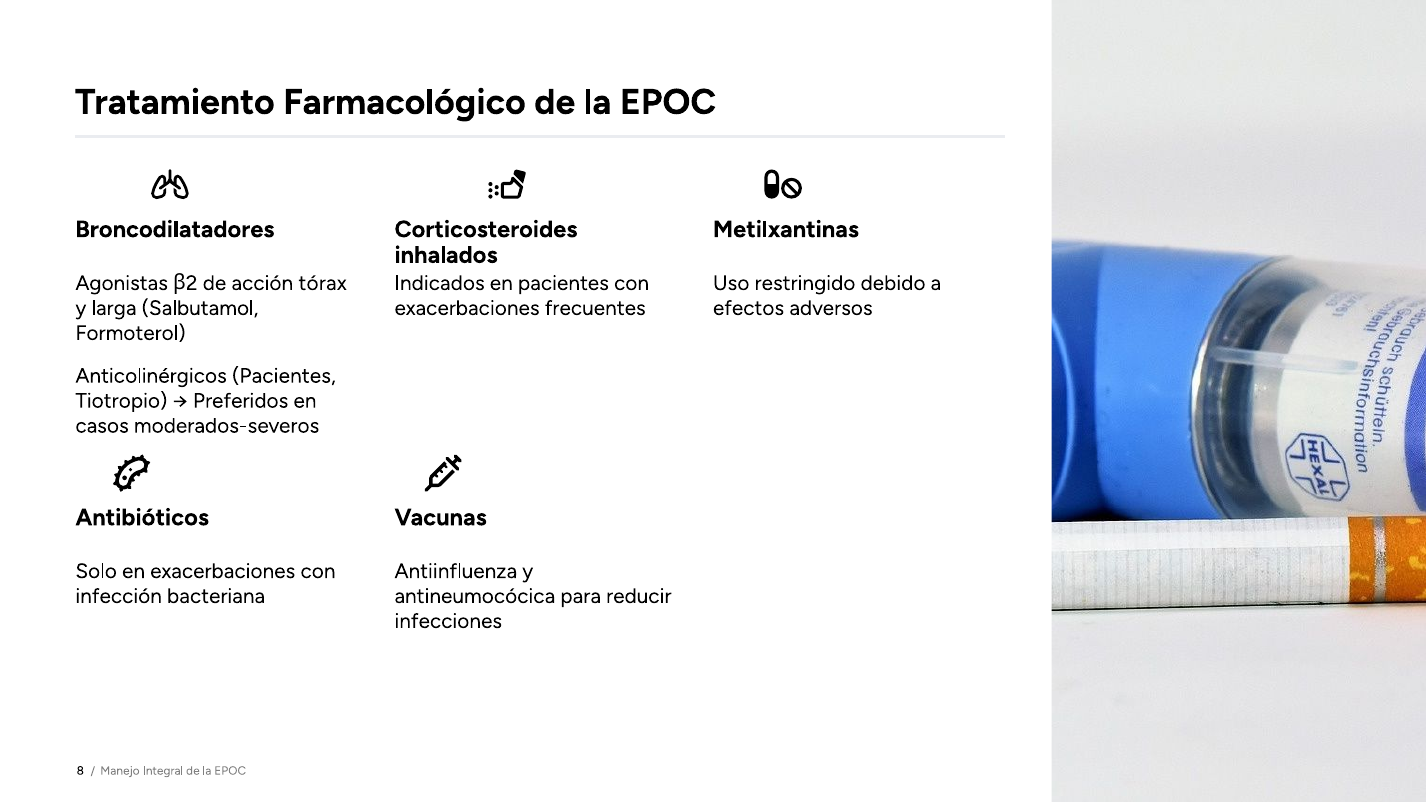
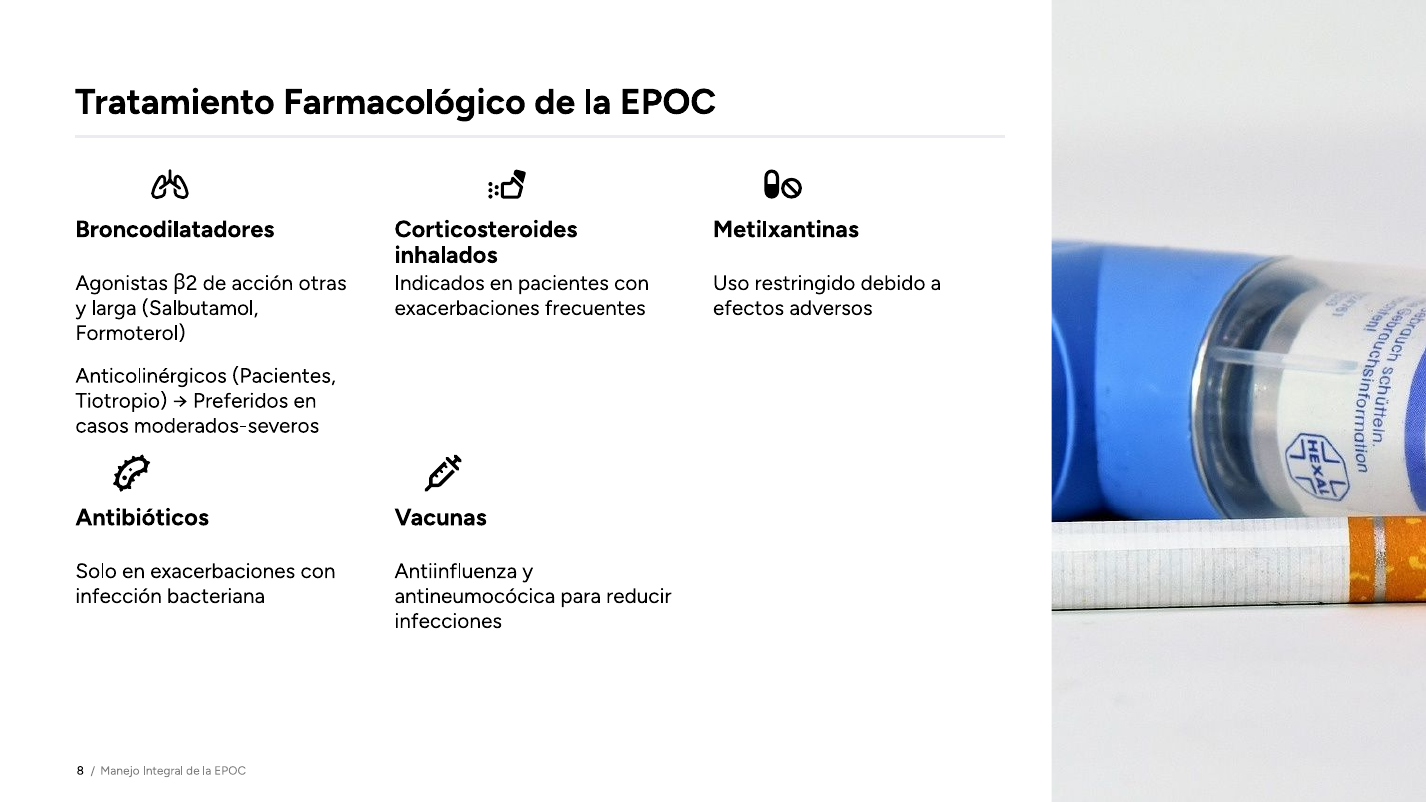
tórax: tórax -> otras (323, 283)
